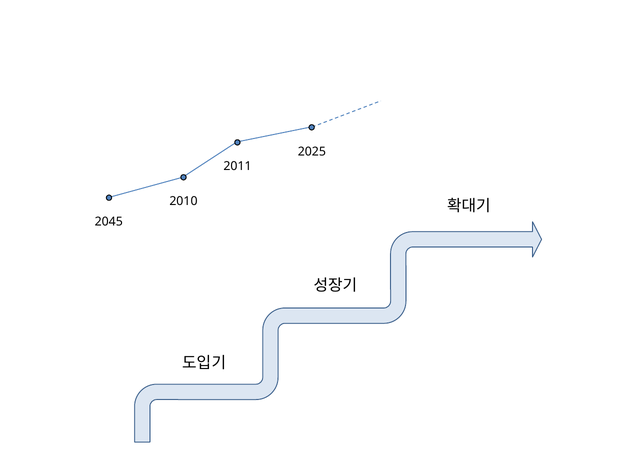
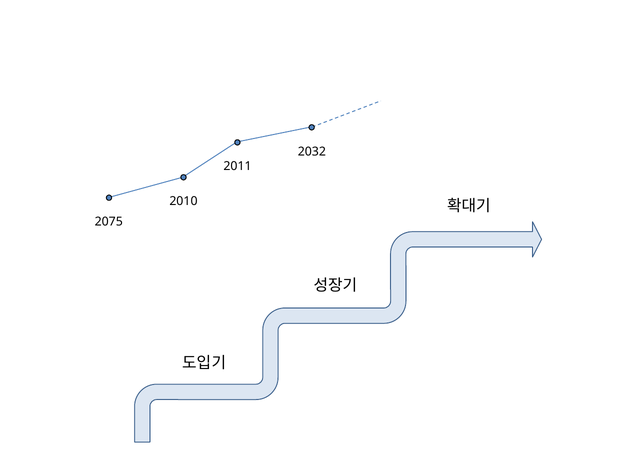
2025: 2025 -> 2032 (312, 151)
2045: 2045 -> 2075 (109, 222)
